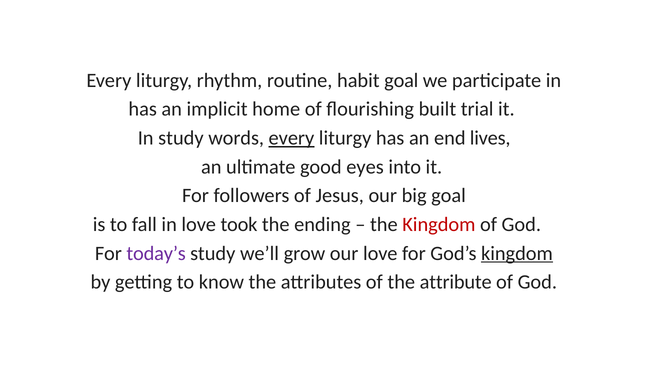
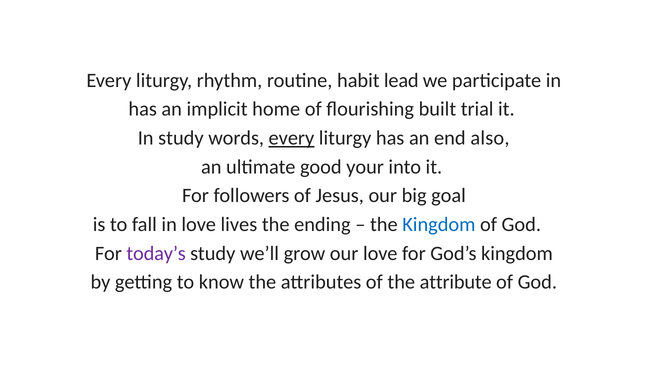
habit goal: goal -> lead (401, 80)
lives: lives -> also (490, 138)
eyes: eyes -> your (365, 167)
took: took -> lives (239, 225)
Kingdom colour: red -> blue (439, 225)
kingdom underline: present -> none (517, 254)
